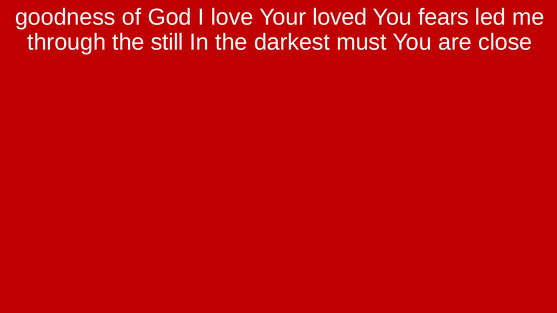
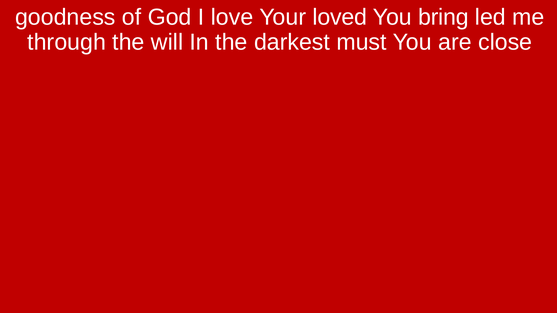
fears: fears -> bring (443, 17)
still: still -> will (167, 42)
